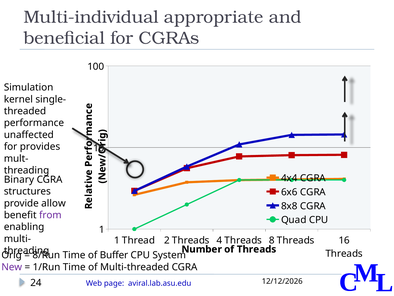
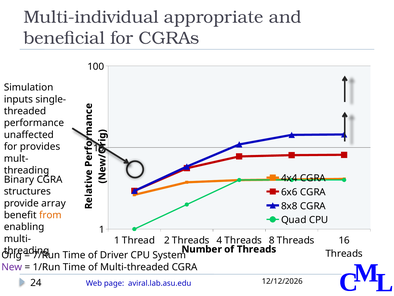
kernel: kernel -> inputs (18, 99)
allow: allow -> array (53, 203)
from colour: purple -> orange (50, 215)
8/Run: 8/Run -> 7/Run (46, 255)
Buffer: Buffer -> Driver (114, 255)
